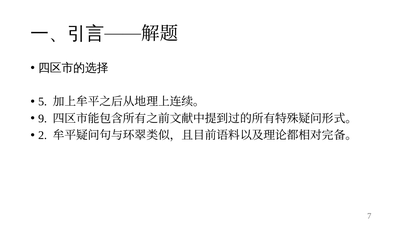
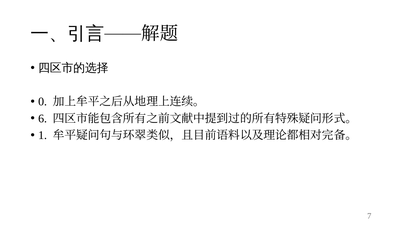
5: 5 -> 0 (43, 102)
9: 9 -> 6 (43, 119)
2: 2 -> 1 (43, 135)
